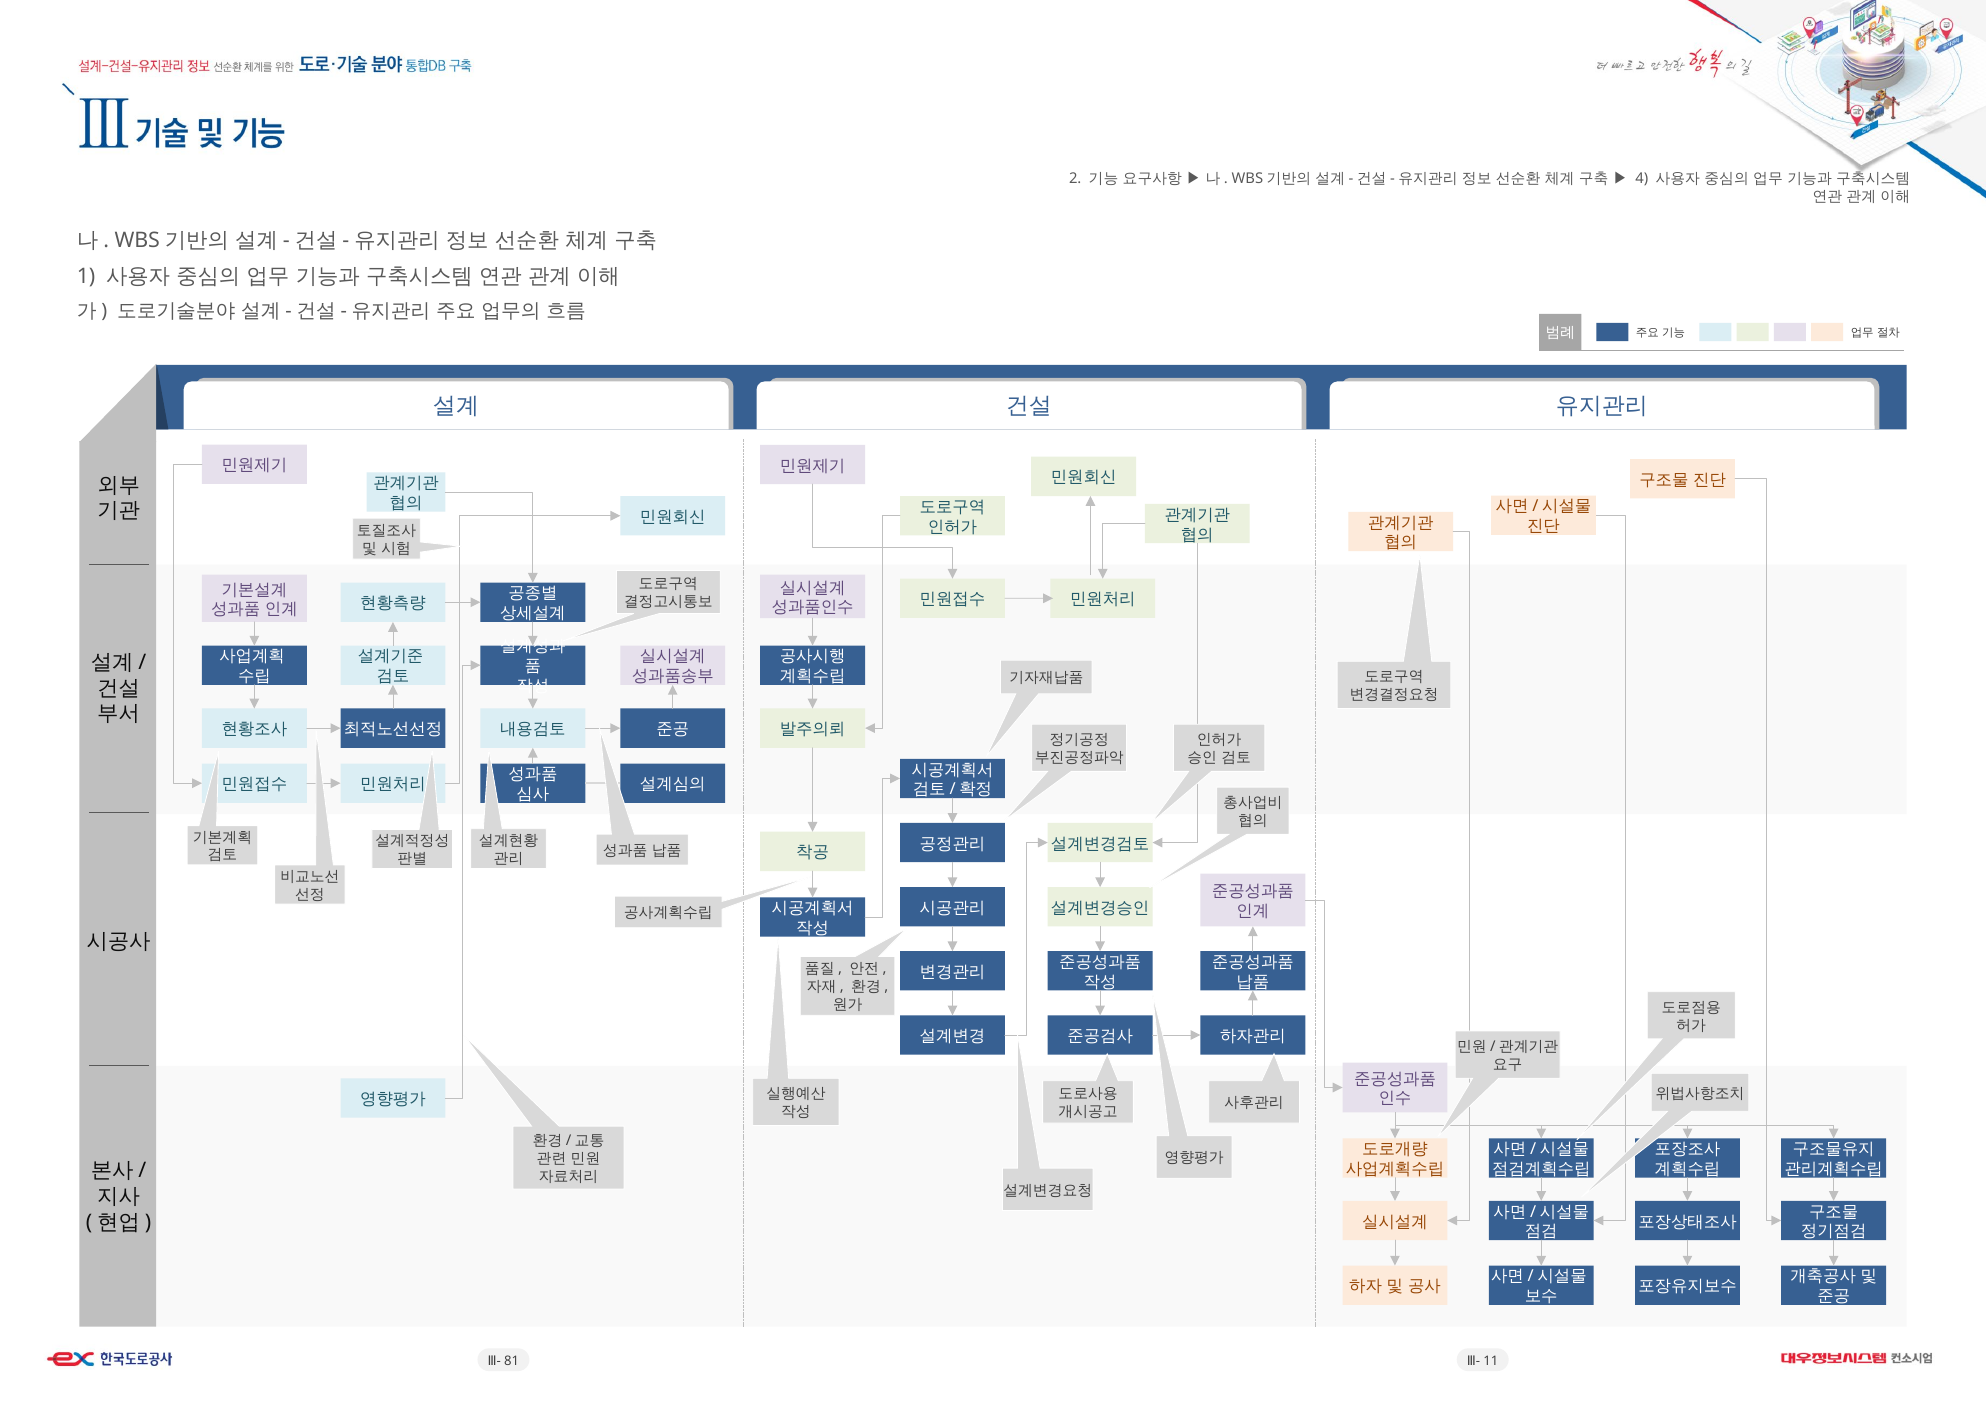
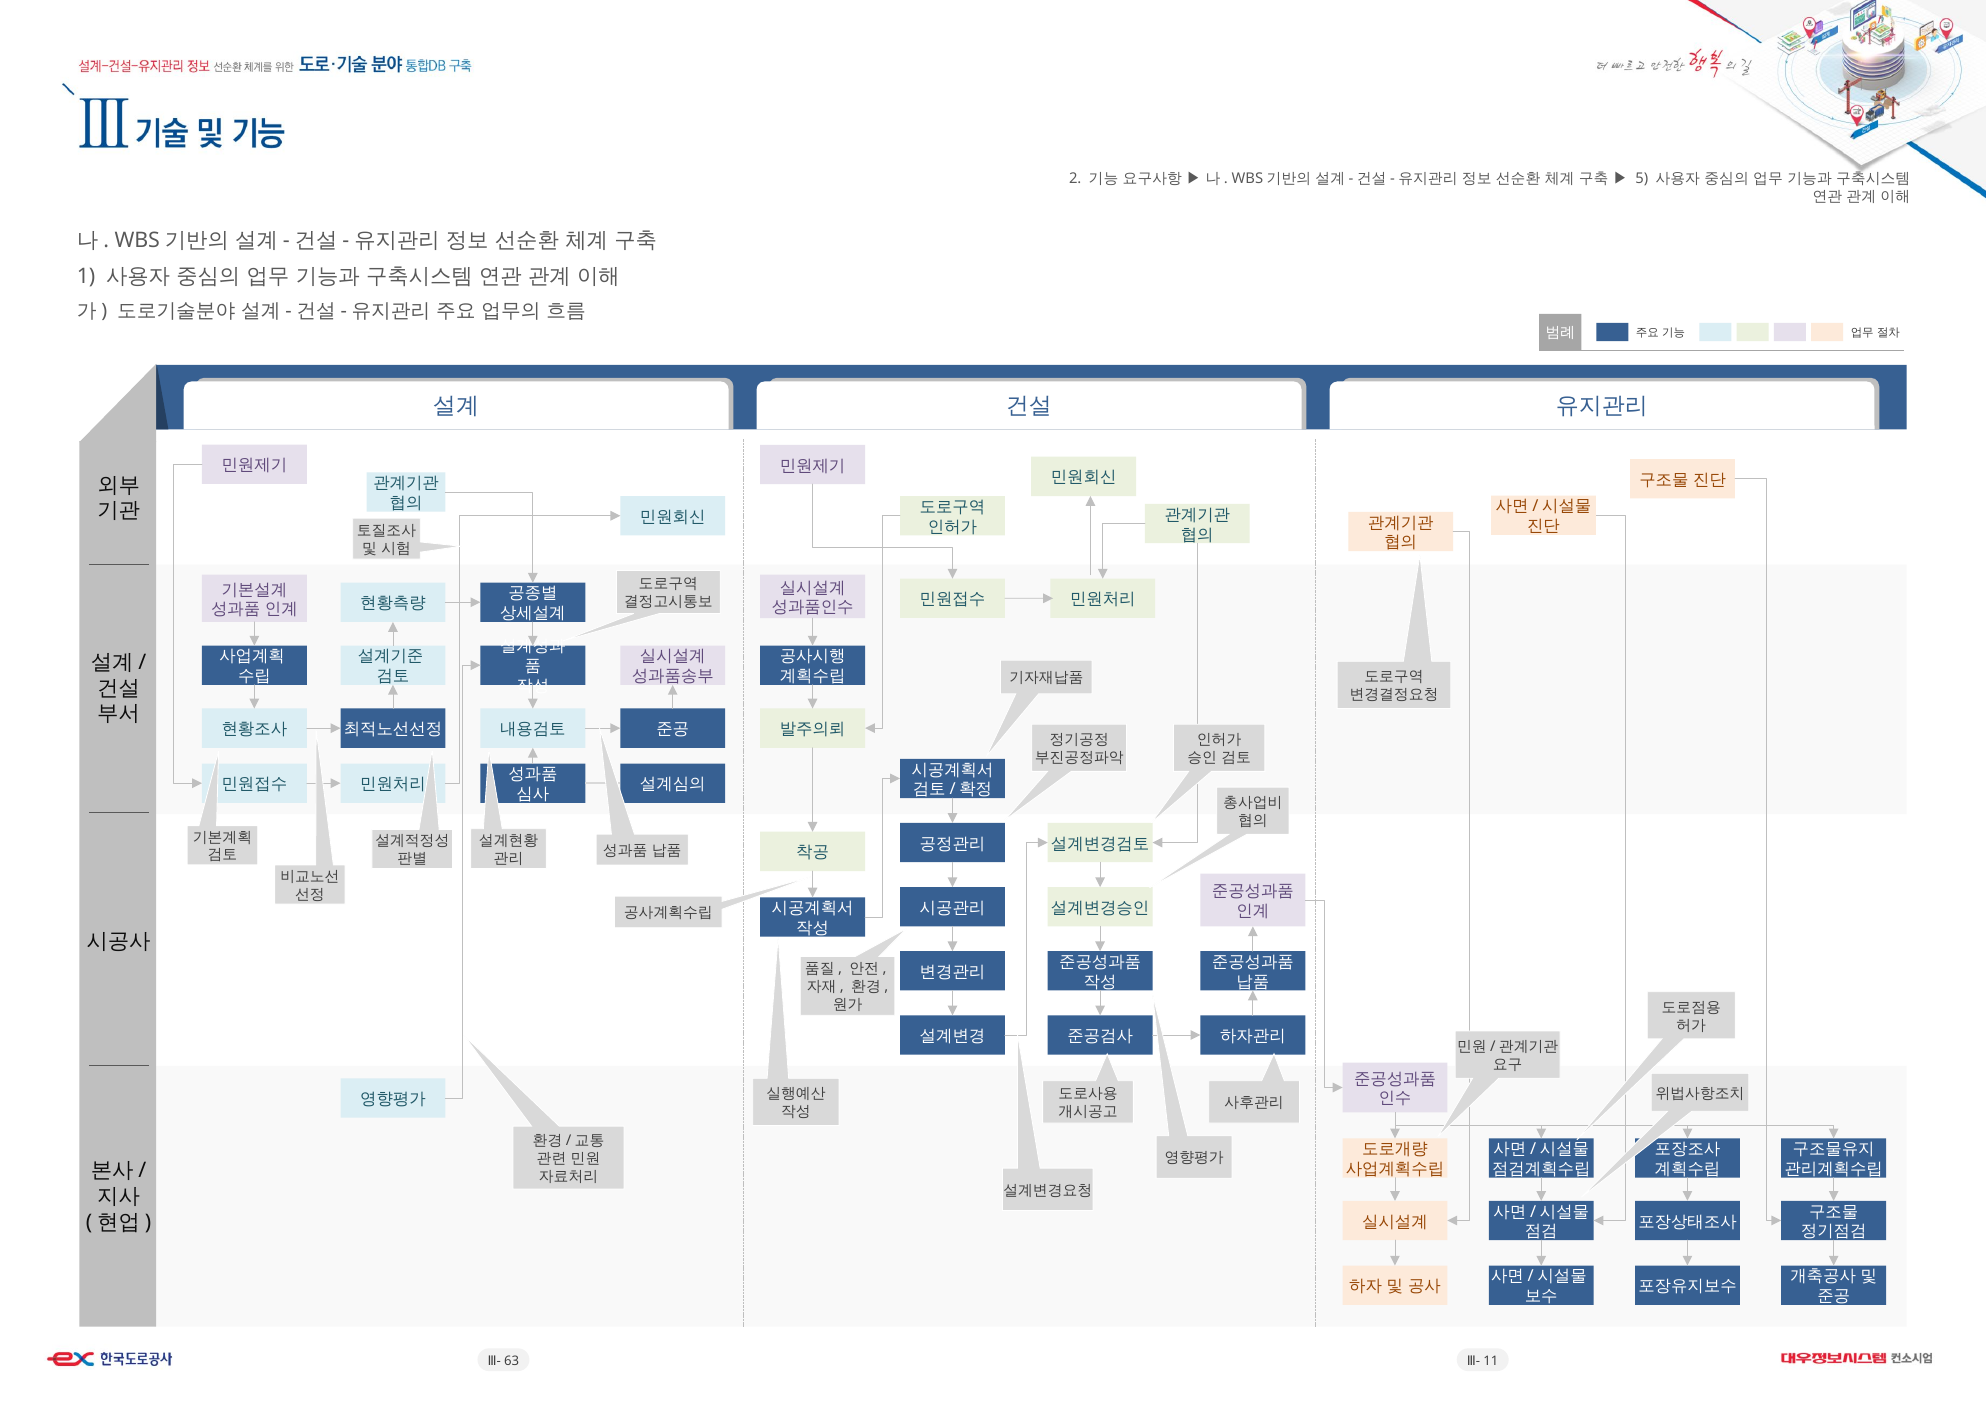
4: 4 -> 5 (1642, 179)
81: 81 -> 63 (512, 1361)
